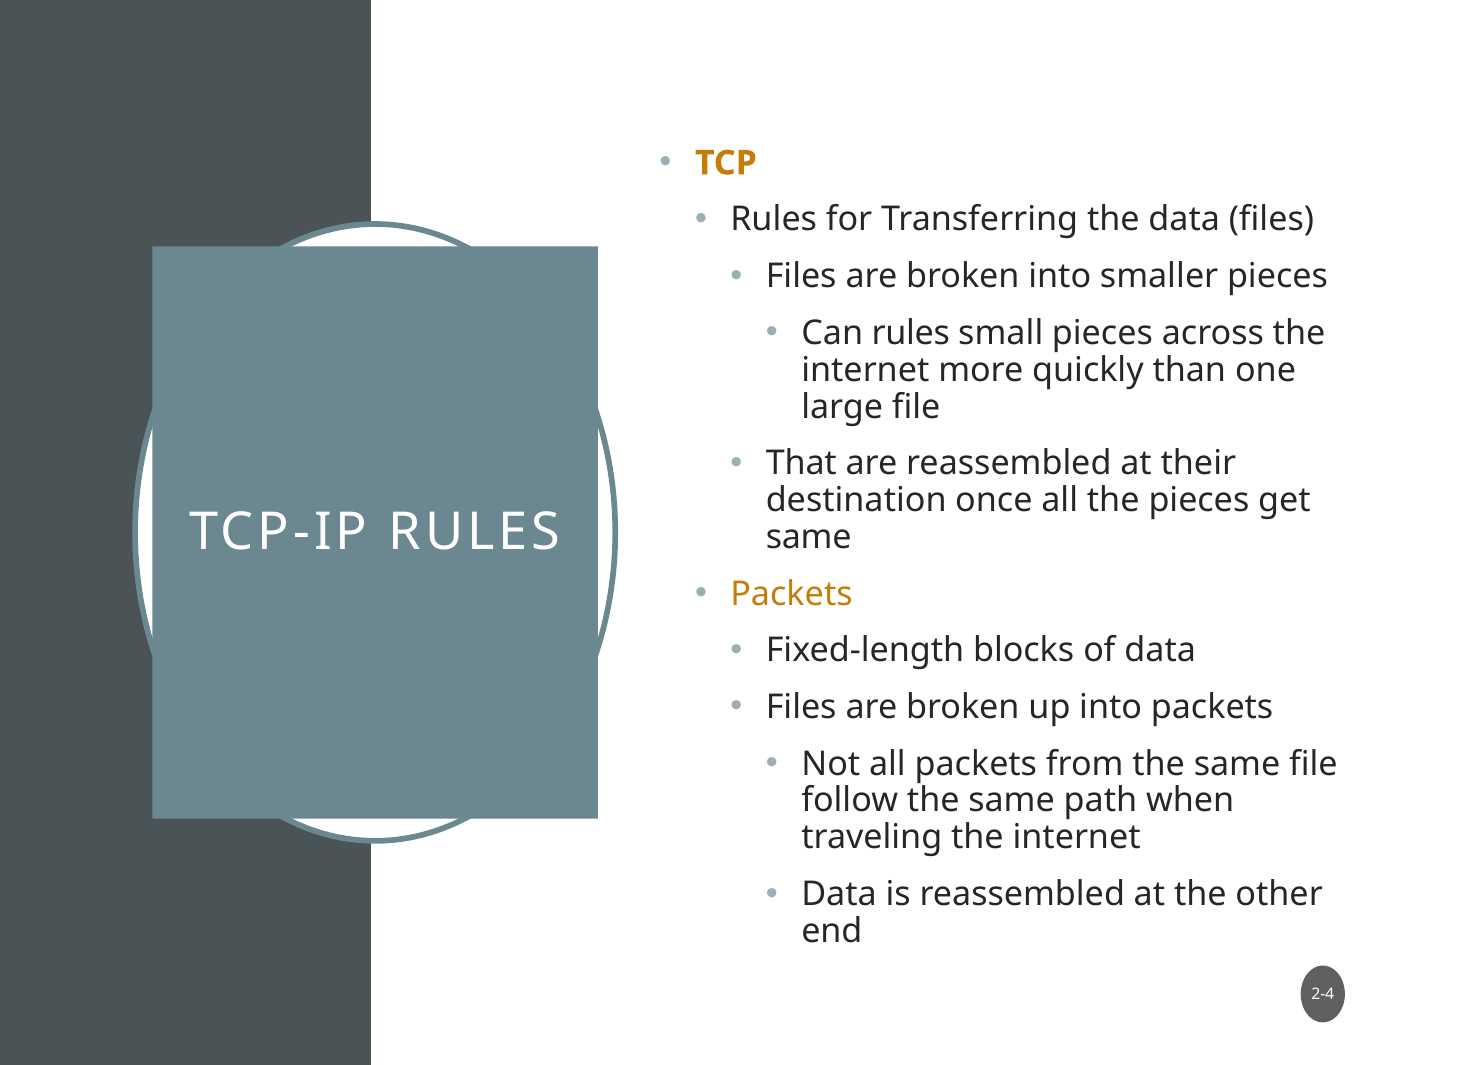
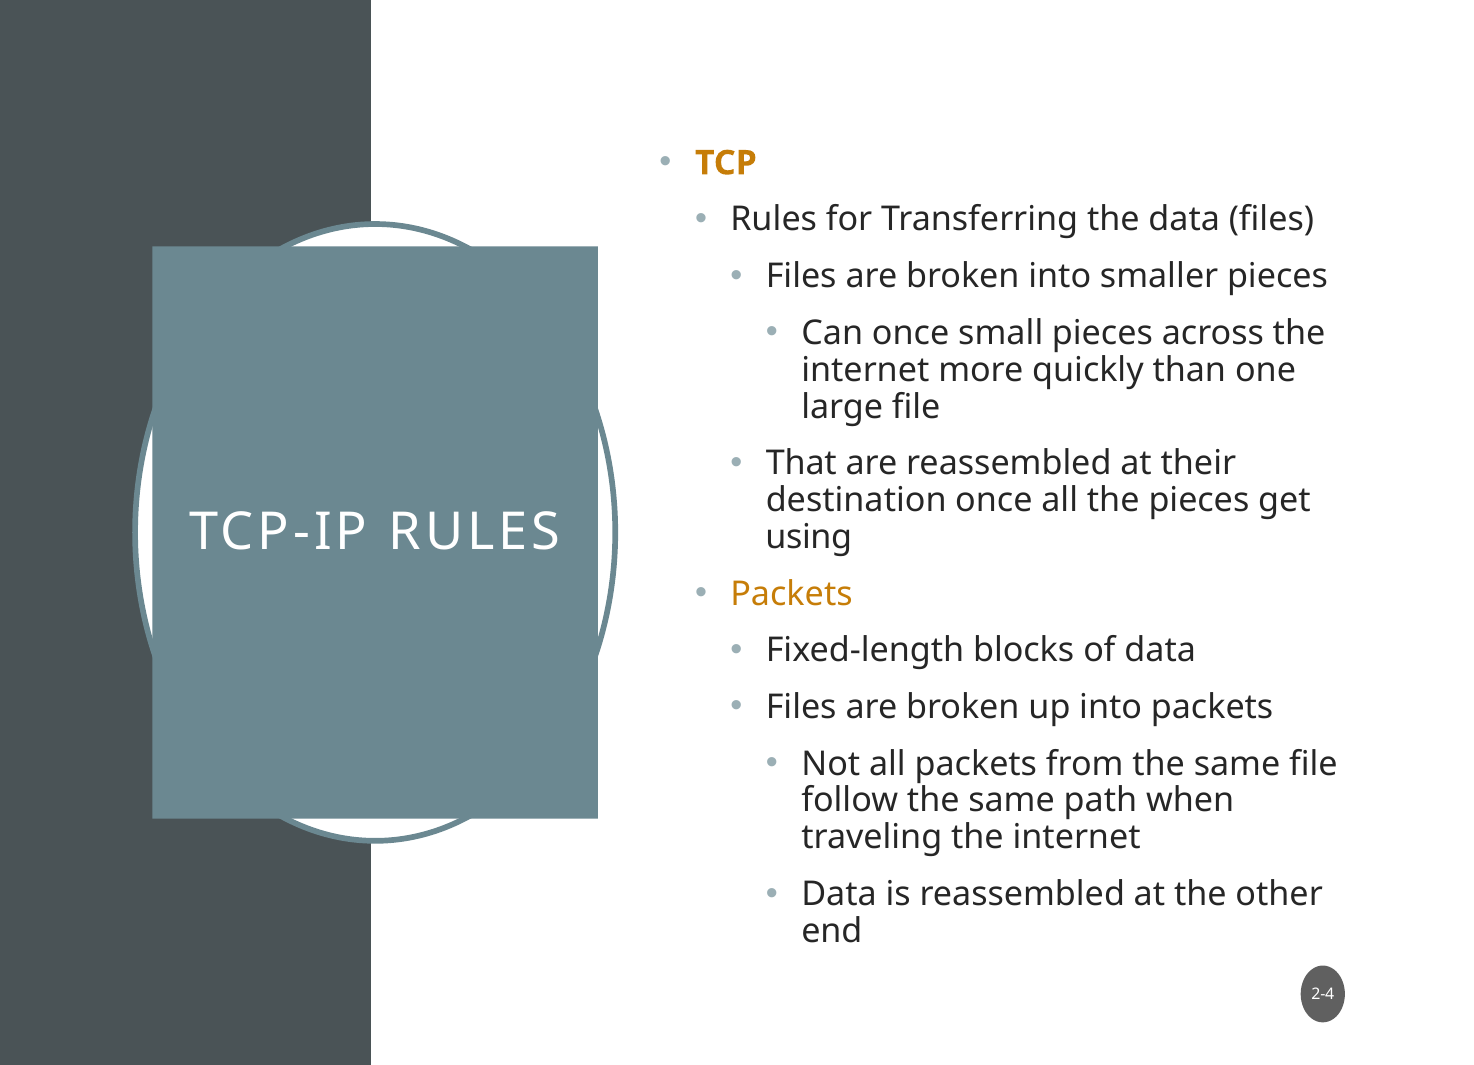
Can rules: rules -> once (911, 333)
same: same -> using (809, 537)
